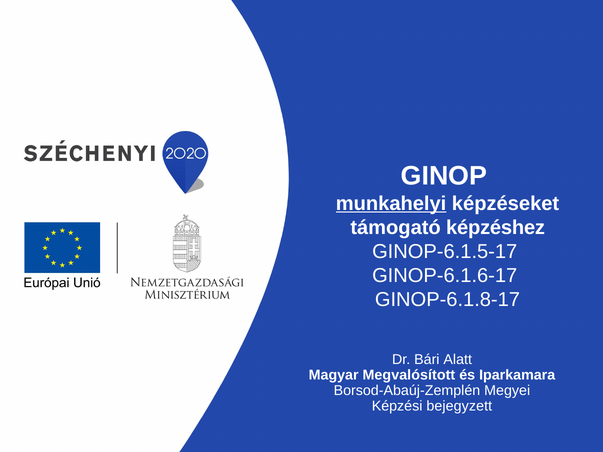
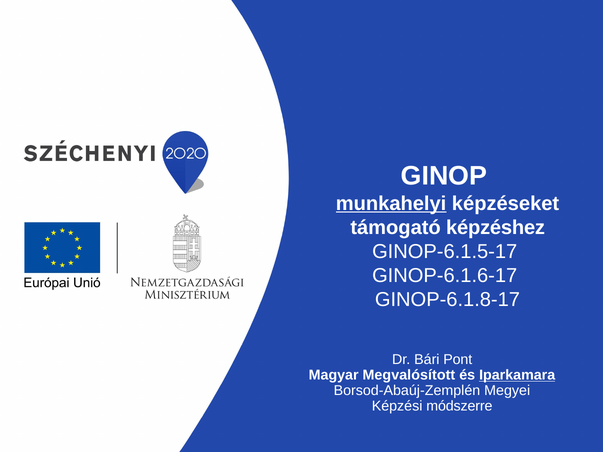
Alatt: Alatt -> Pont (458, 360)
Iparkamara underline: none -> present (517, 375)
bejegyzett: bejegyzett -> módszerre (459, 406)
